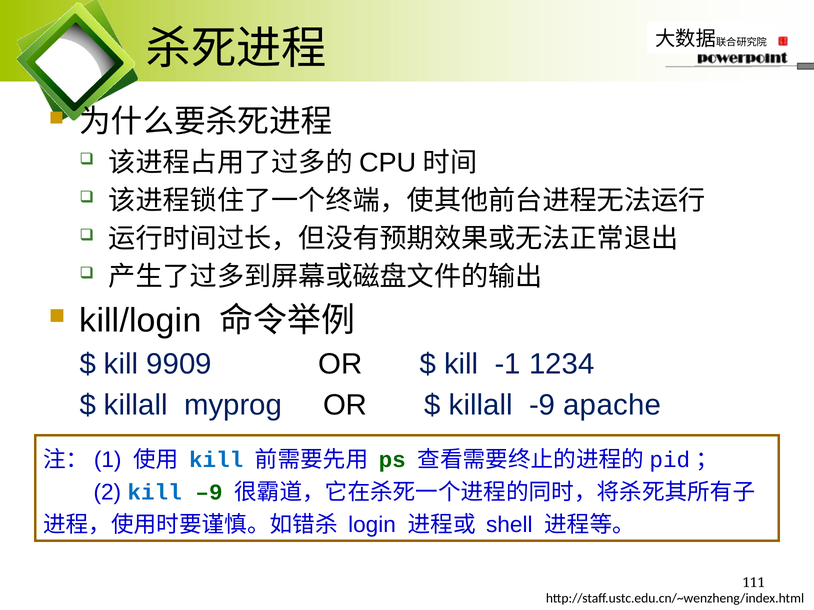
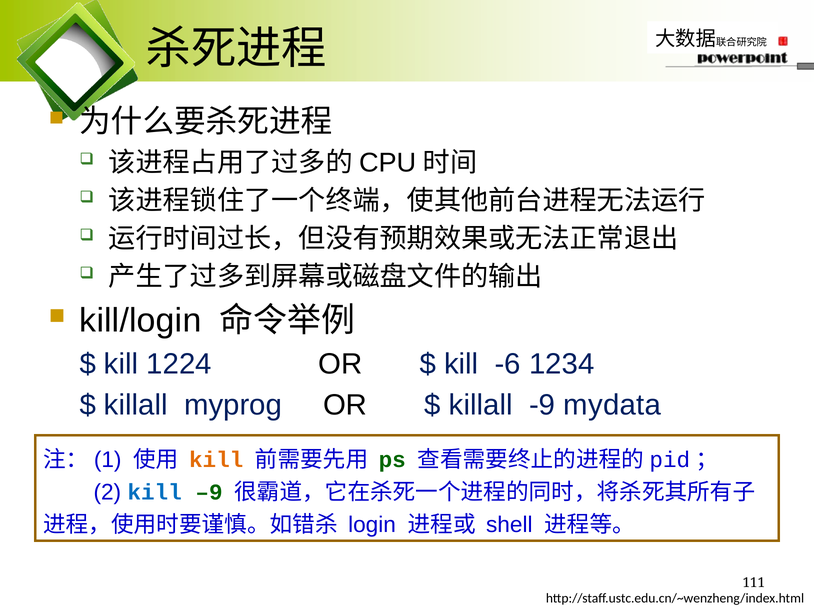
9909: 9909 -> 1224 (179, 364)
-1: -1 -> -6 (508, 364)
apache: apache -> mydata (612, 406)
kill colour: blue -> orange (216, 460)
